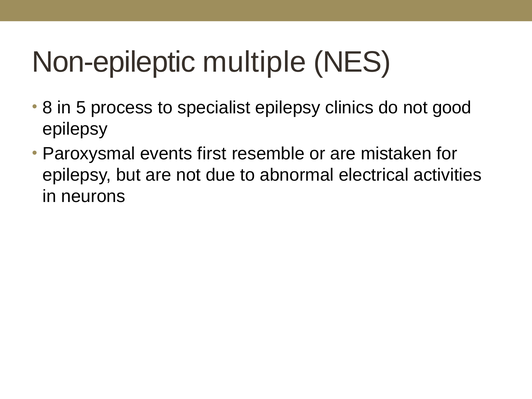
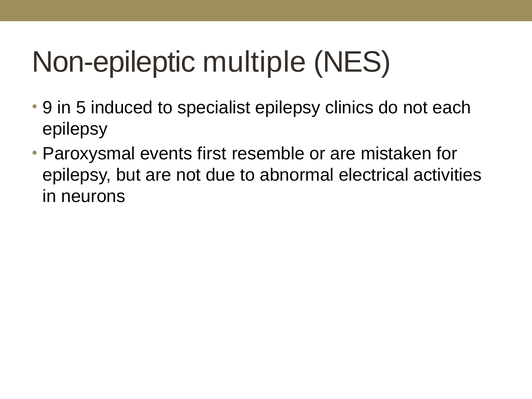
8: 8 -> 9 (47, 108)
process: process -> induced (122, 108)
good: good -> each (452, 108)
